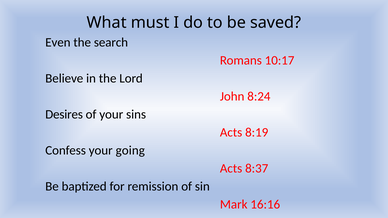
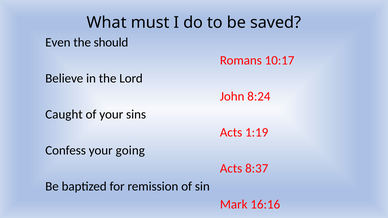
search: search -> should (111, 42)
Desires: Desires -> Caught (64, 114)
8:19: 8:19 -> 1:19 (257, 132)
